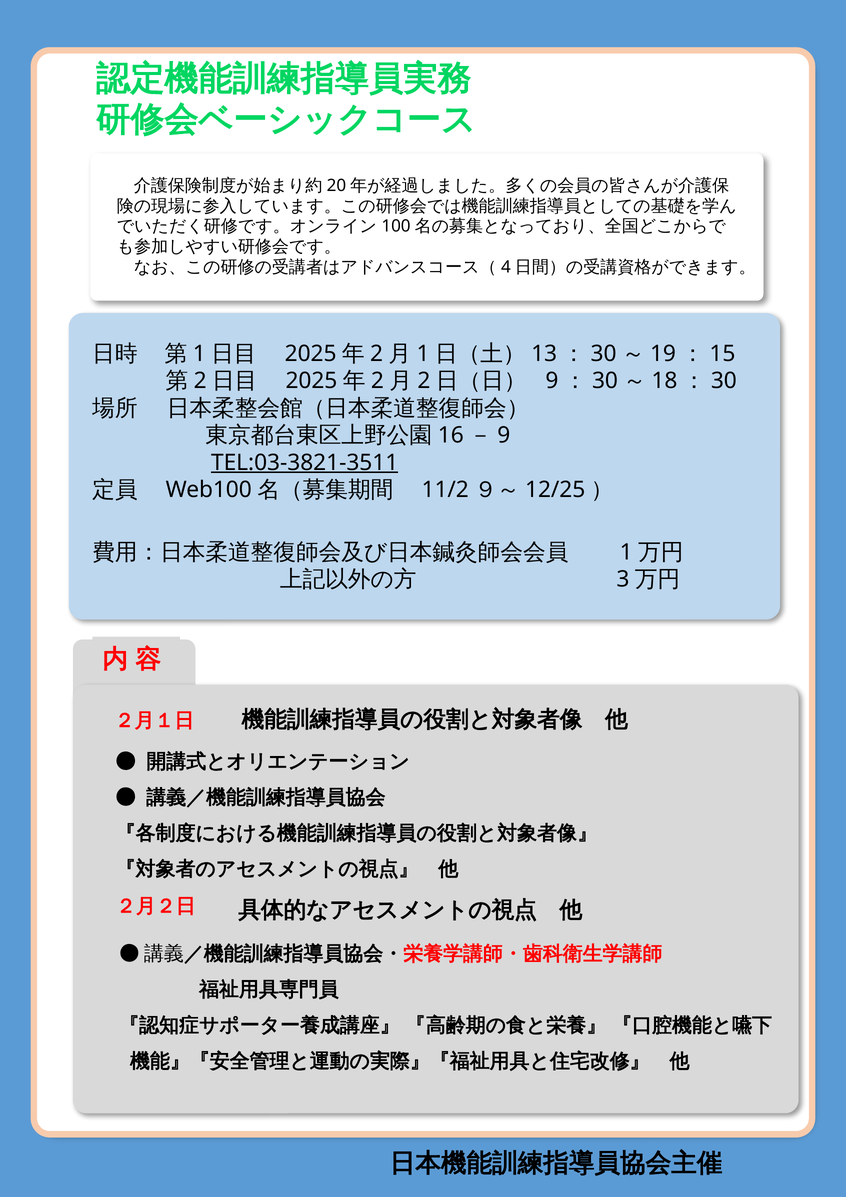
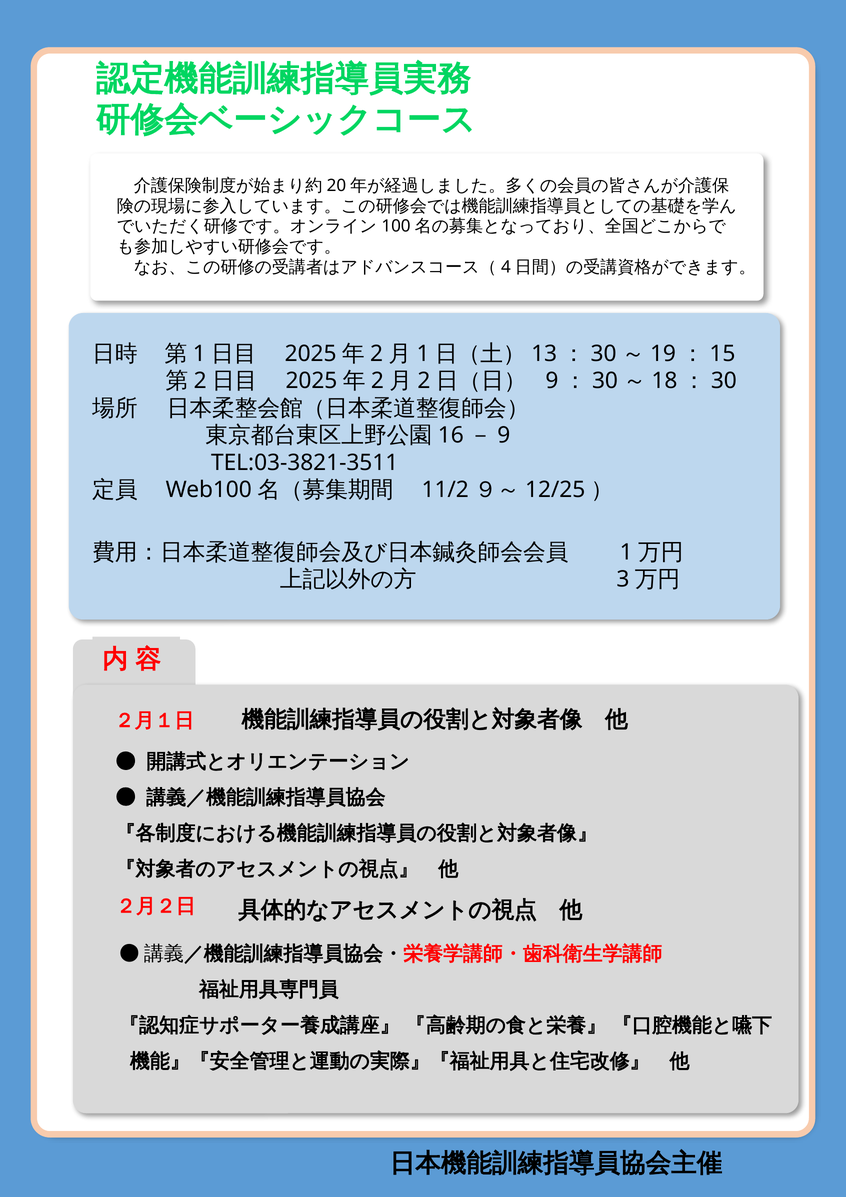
TEL:03-3821-3511 underline: present -> none (305, 462)
